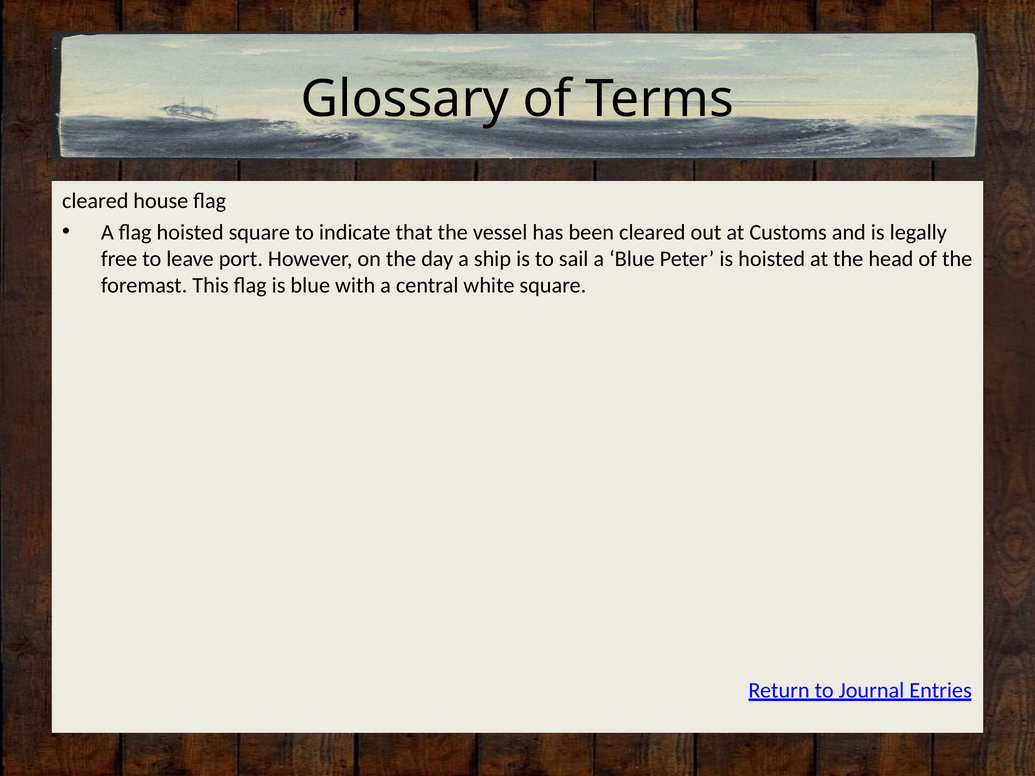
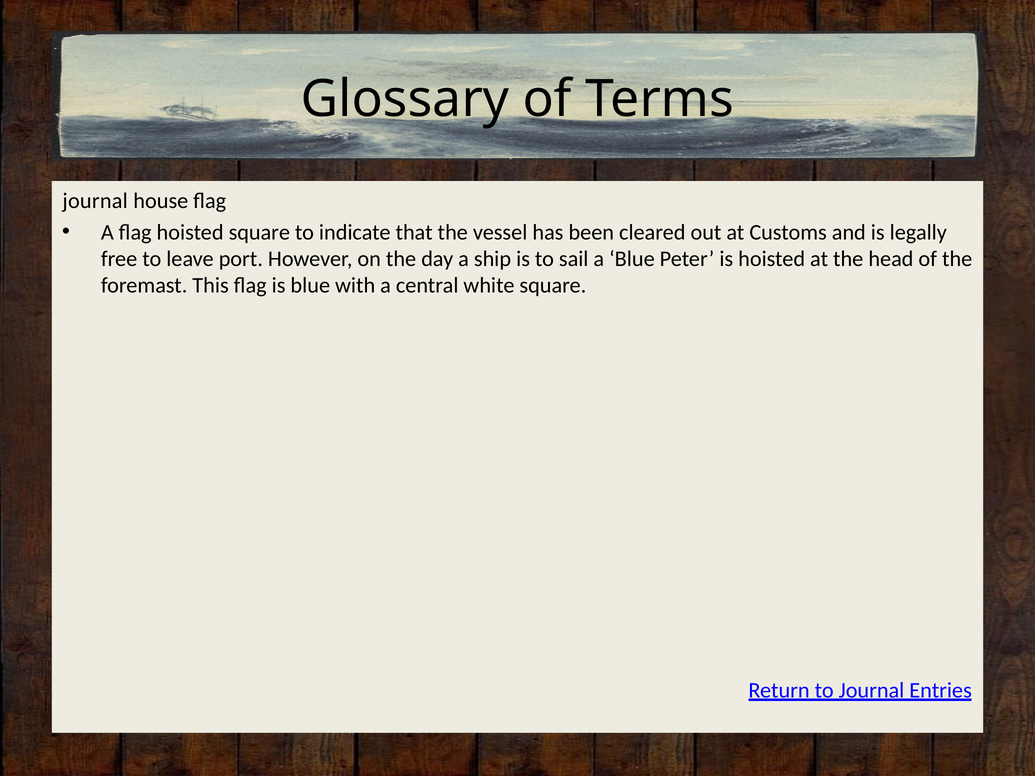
cleared: cleared -> journal (95, 201)
